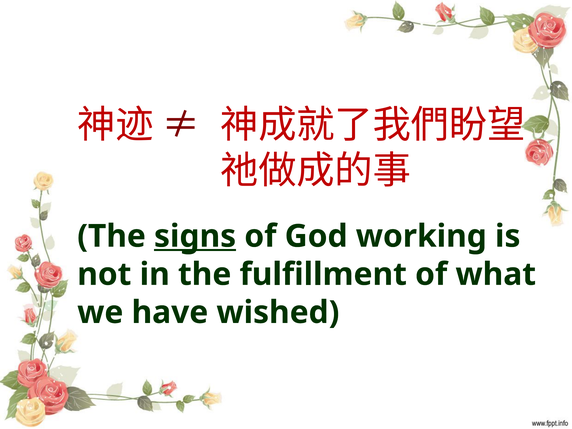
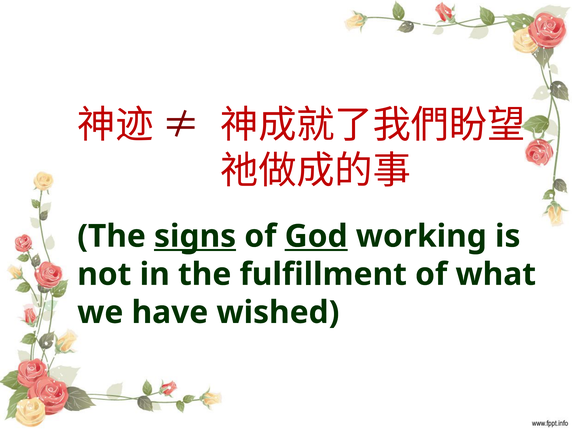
God underline: none -> present (316, 236)
